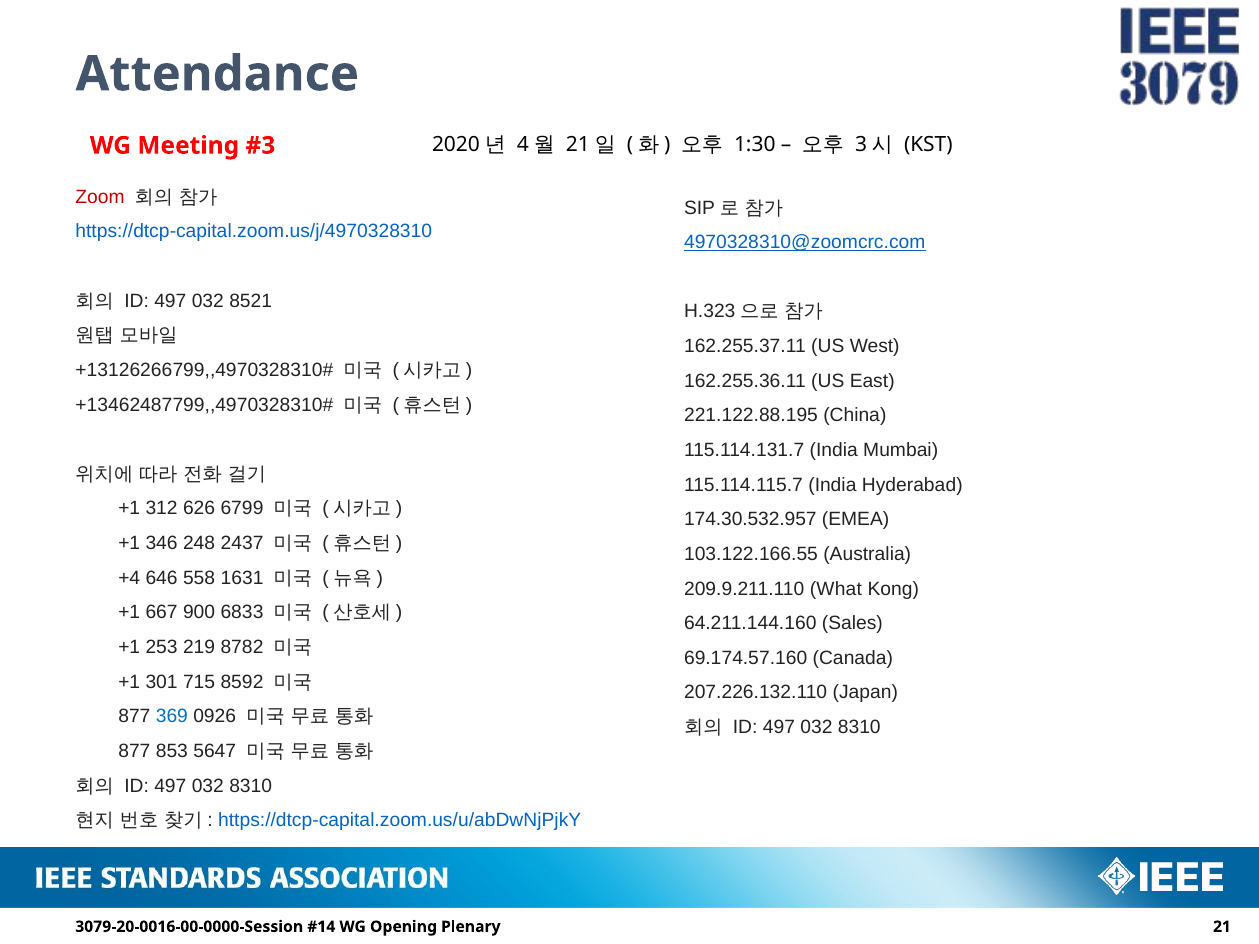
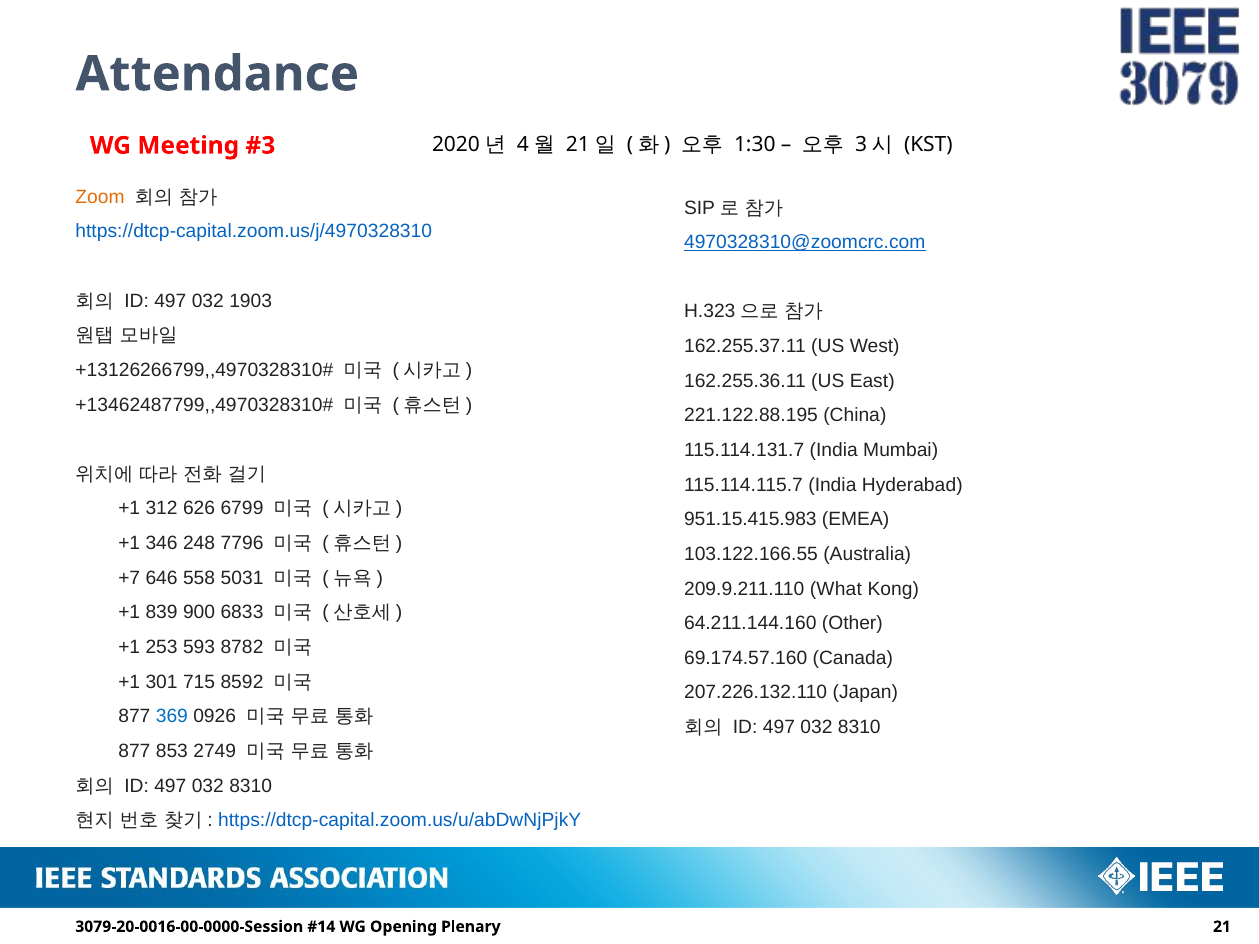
Zoom colour: red -> orange (100, 197)
8521: 8521 -> 1903 (251, 301)
174.30.532.957: 174.30.532.957 -> 951.15.415.983 (750, 520)
2437: 2437 -> 7796 (242, 543)
+4: +4 -> +7 (129, 578)
1631: 1631 -> 5031 (242, 578)
667: 667 -> 839 (162, 613)
Sales: Sales -> Other (852, 623)
219: 219 -> 593 (199, 647)
5647: 5647 -> 2749 (215, 751)
